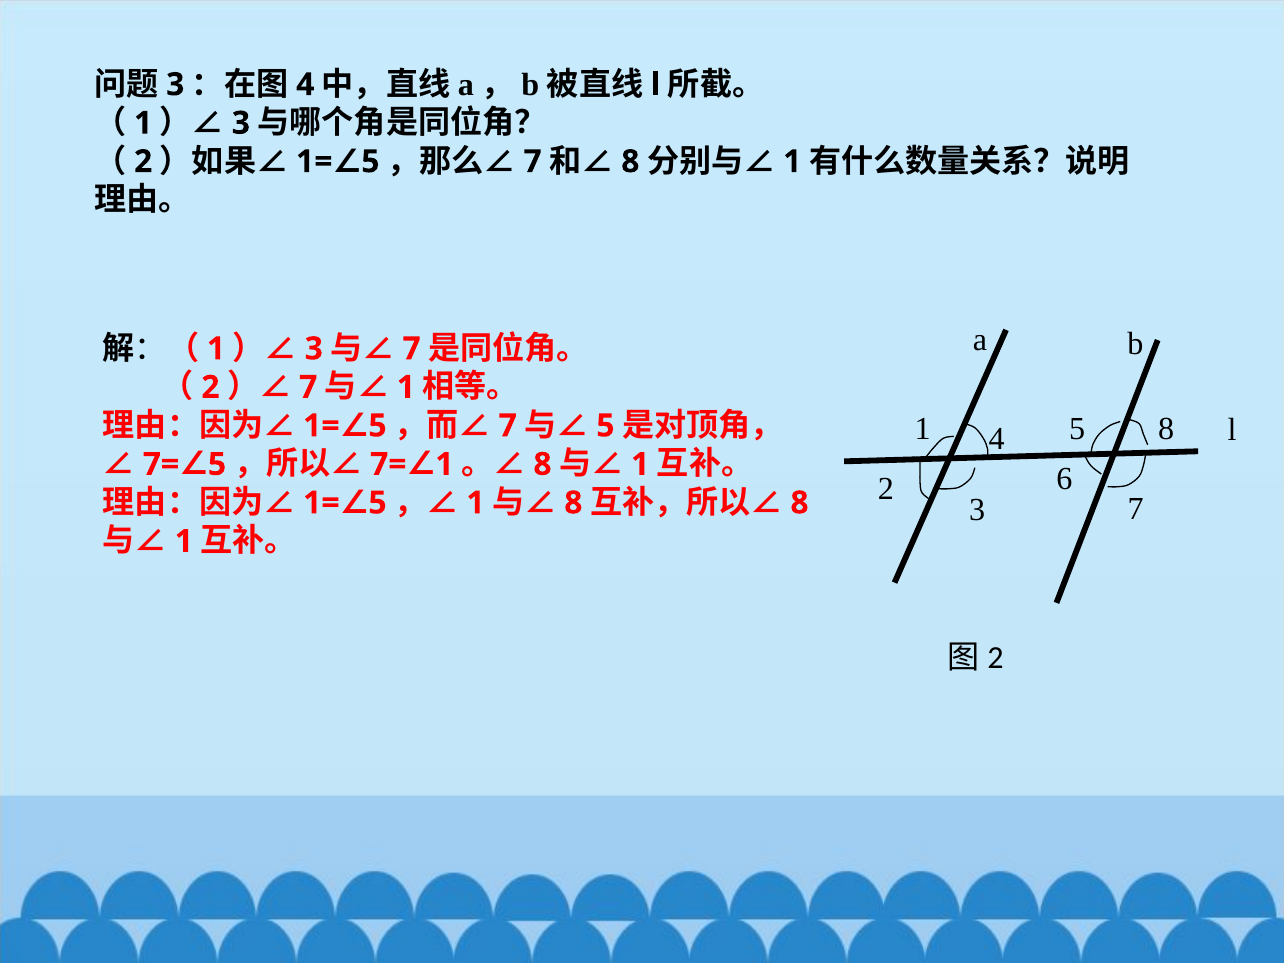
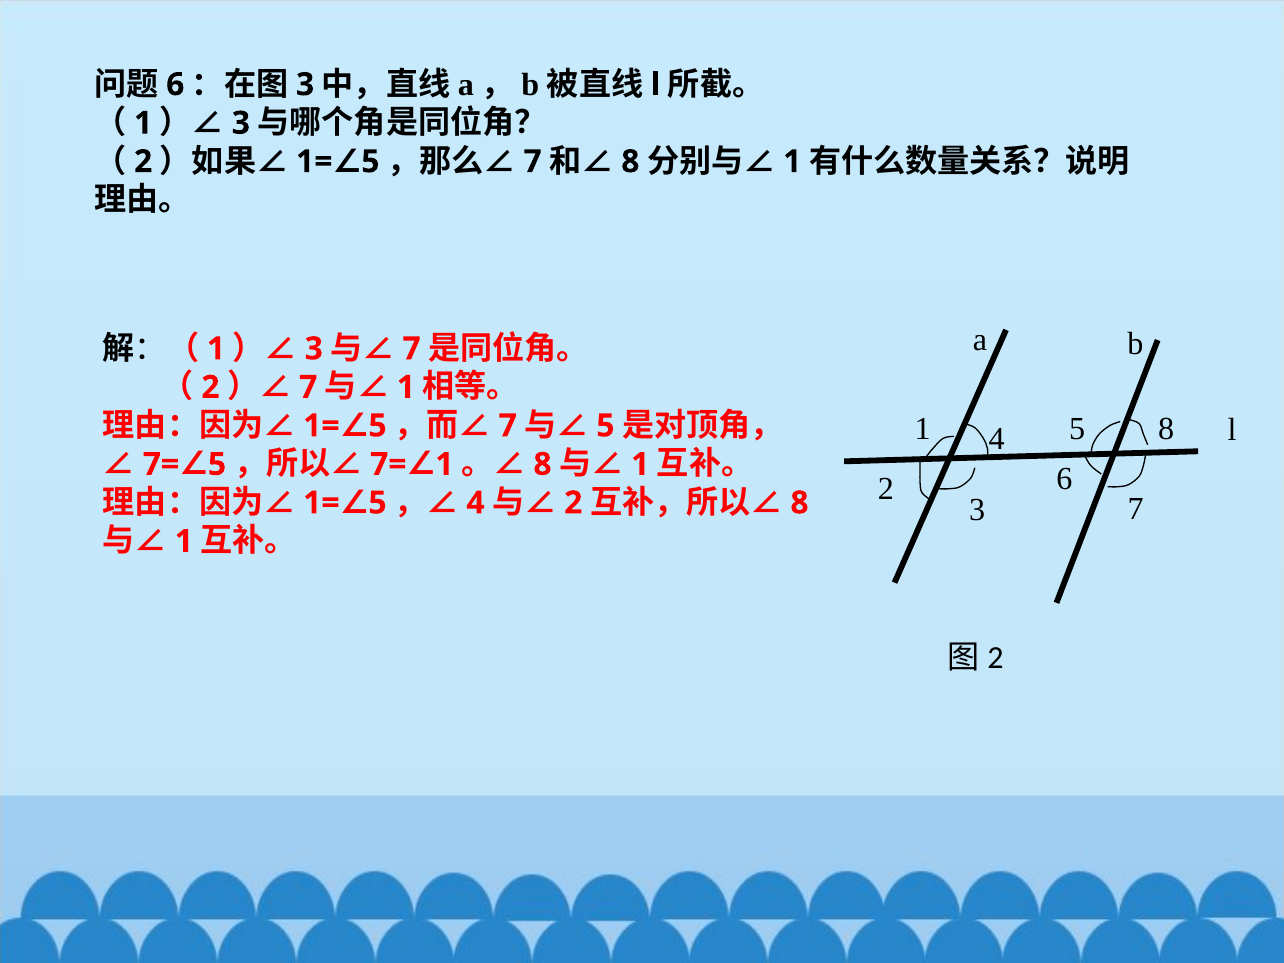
3: 3 -> 6 (175, 85)
4: 4 -> 3 (305, 85)
1: 1 -> 4 (476, 503)
8: 8 -> 2 (573, 503)
